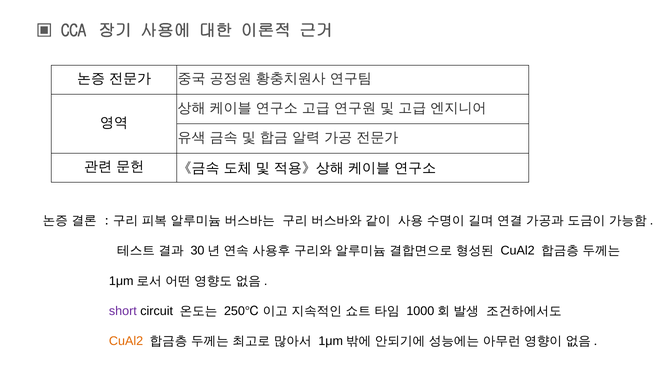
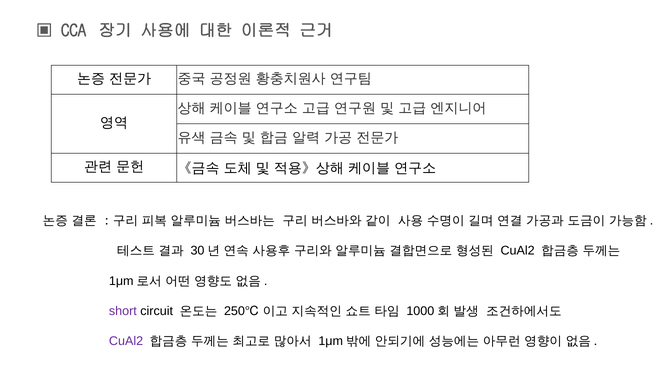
CuAl2 colour: orange -> purple (126, 341)
